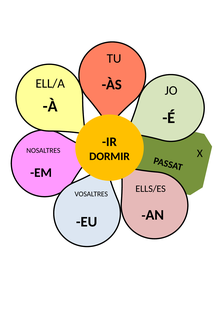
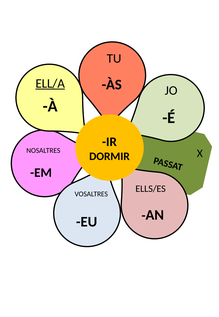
ELL/A underline: none -> present (50, 83)
